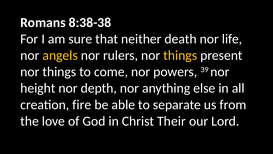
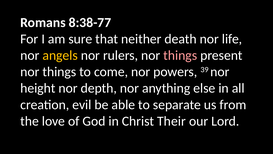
8:38-38: 8:38-38 -> 8:38-77 (90, 22)
things colour: yellow -> pink (180, 55)
fire: fire -> evil (82, 104)
